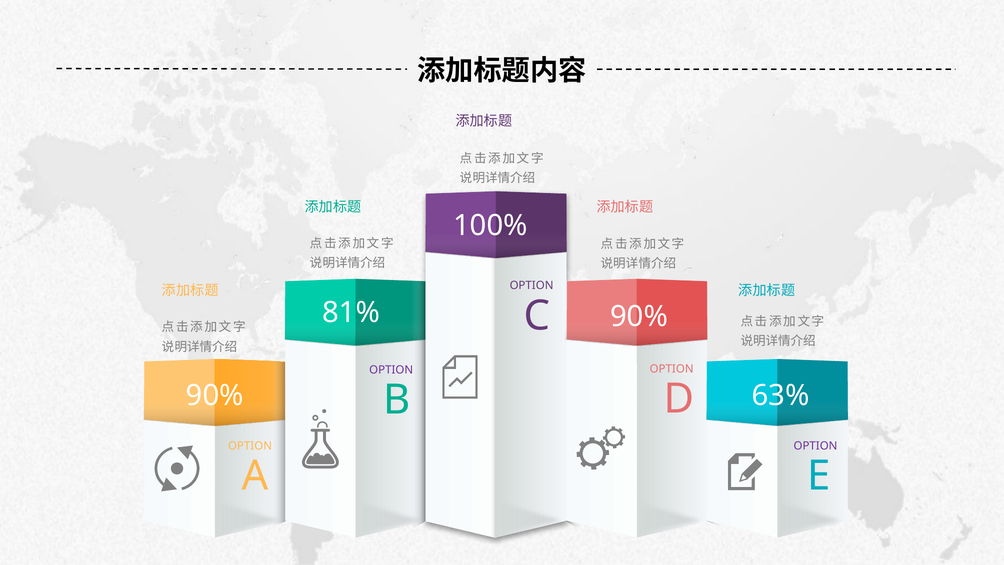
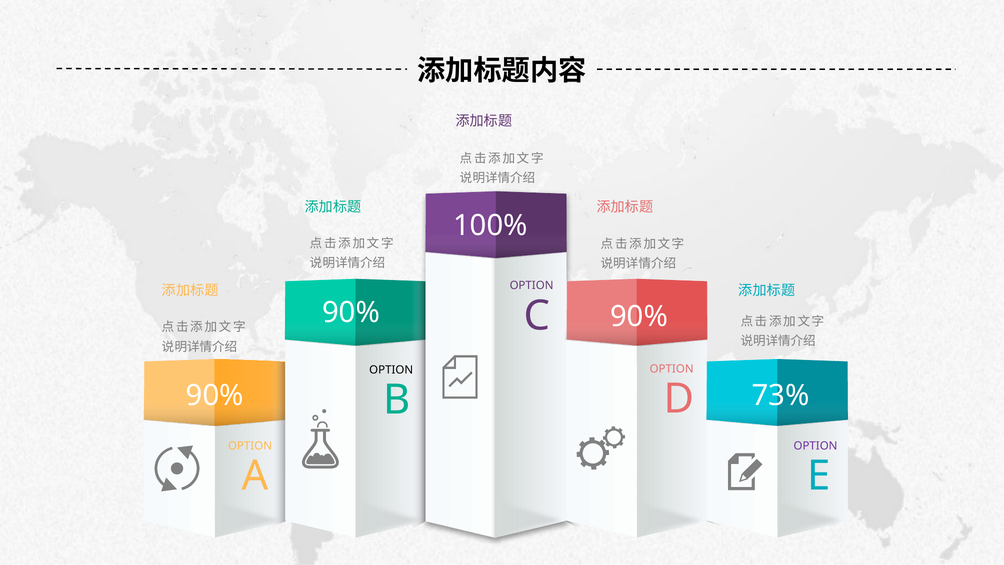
81%: 81% -> 90% (351, 312)
OPTION colour: purple -> black (391, 370)
63%: 63% -> 73% (781, 396)
